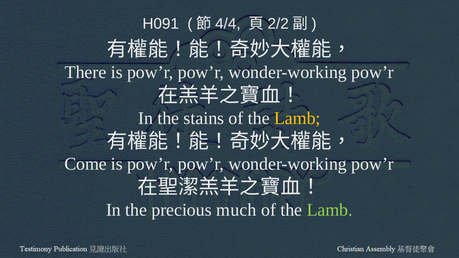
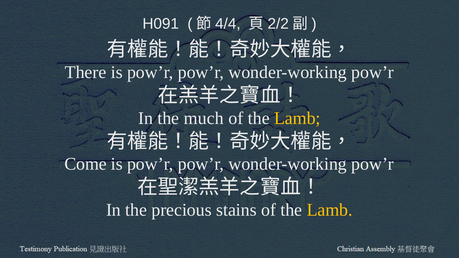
stains: stains -> much (204, 118)
much: much -> stains (236, 210)
Lamb colour: light green -> yellow (330, 210)
